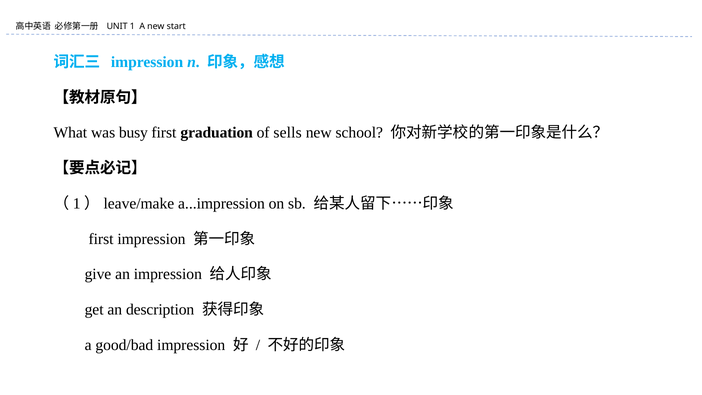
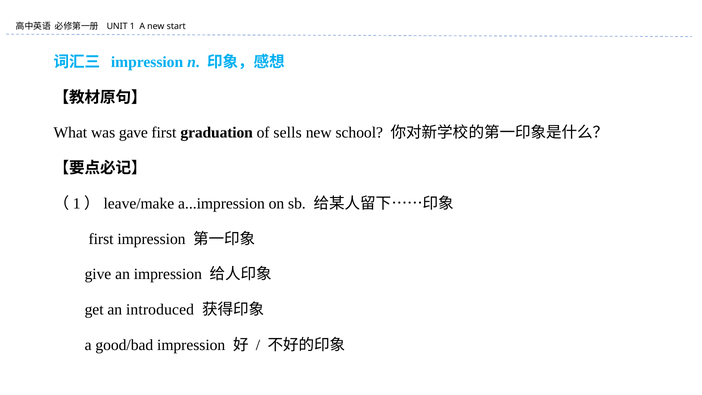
busy: busy -> gave (133, 133)
description: description -> introduced (160, 310)
